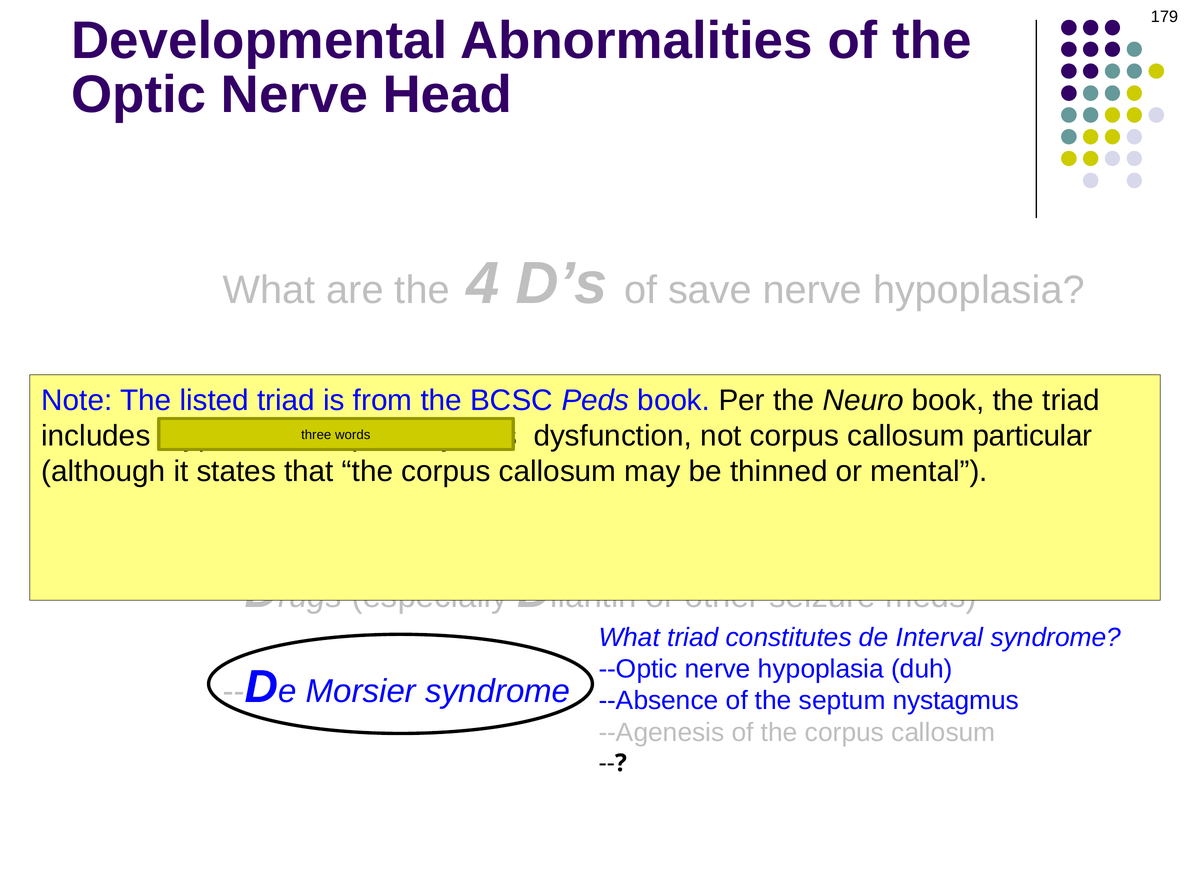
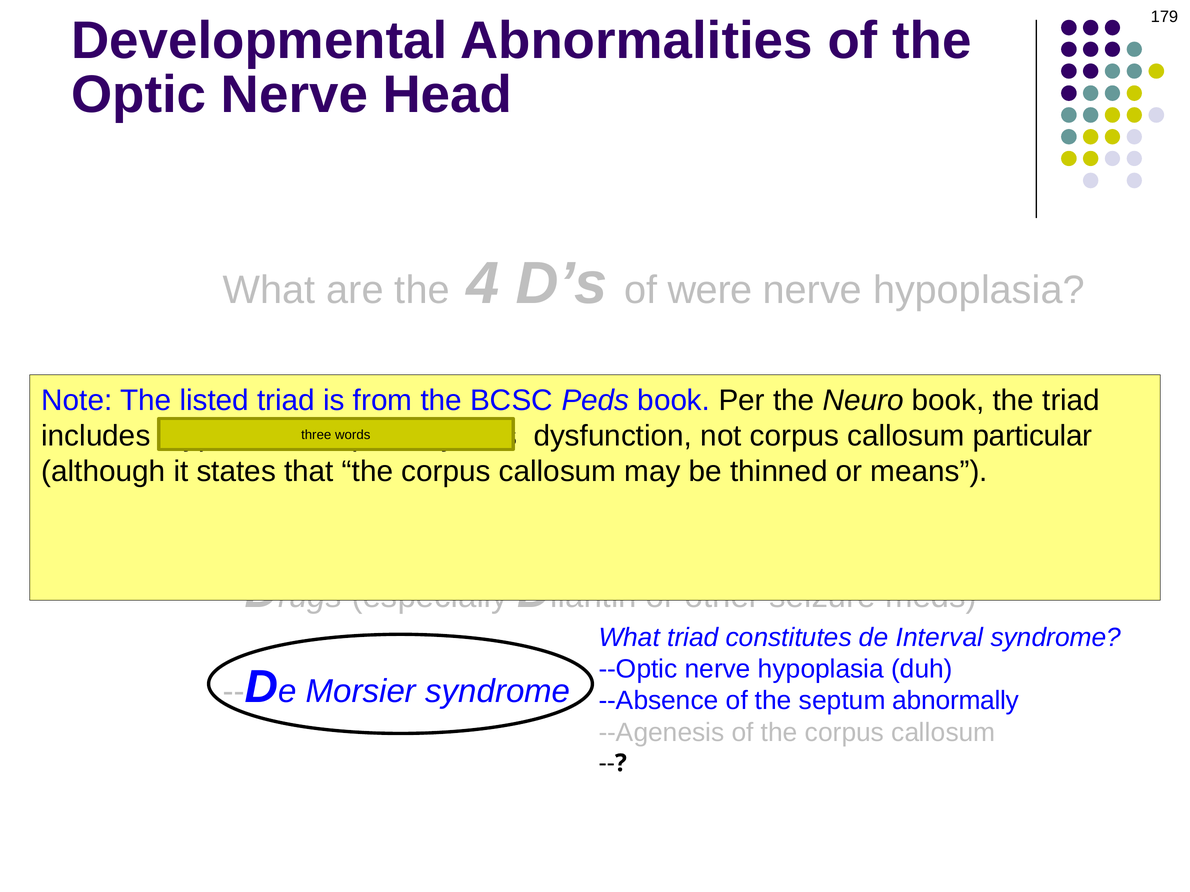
save: save -> were (710, 290)
mental: mental -> means (929, 472)
nystagmus: nystagmus -> abnormally (956, 701)
